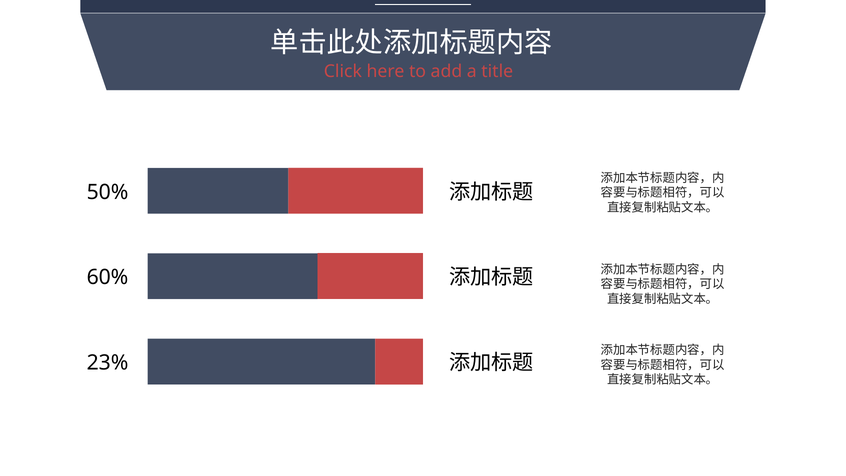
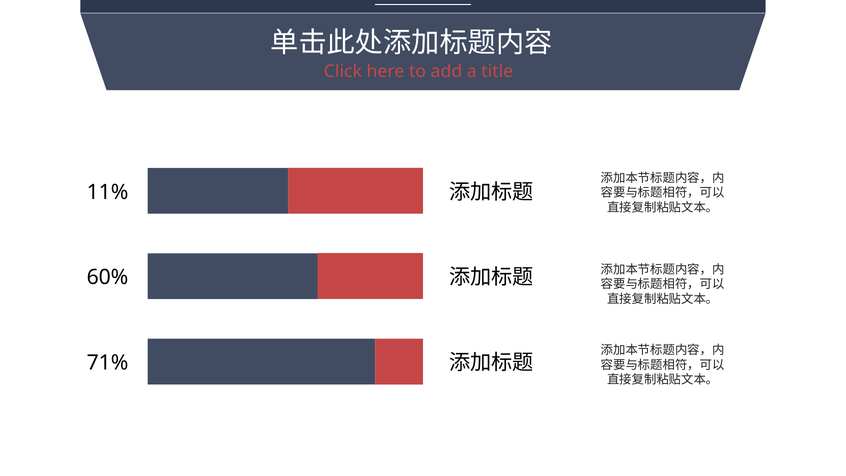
50%: 50% -> 11% (107, 192)
23%: 23% -> 71% (107, 363)
